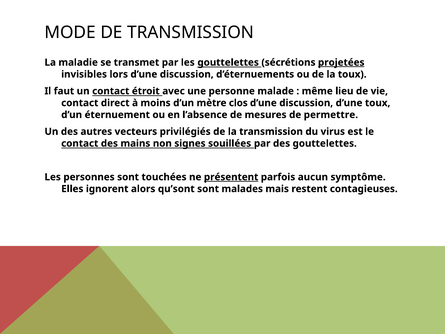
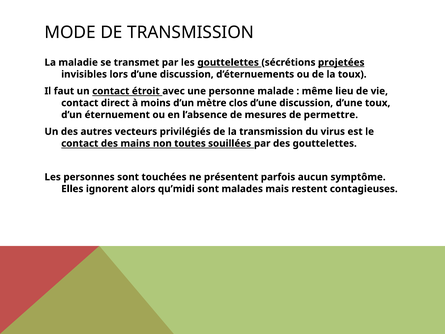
signes: signes -> toutes (190, 143)
présentent underline: present -> none (231, 177)
qu’sont: qu’sont -> qu’midi (176, 189)
